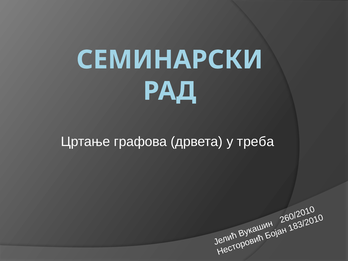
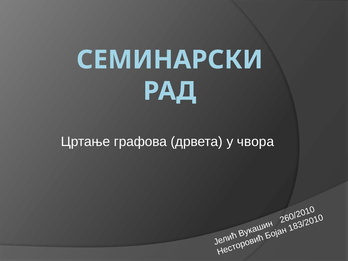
треба: треба -> чвора (256, 142)
